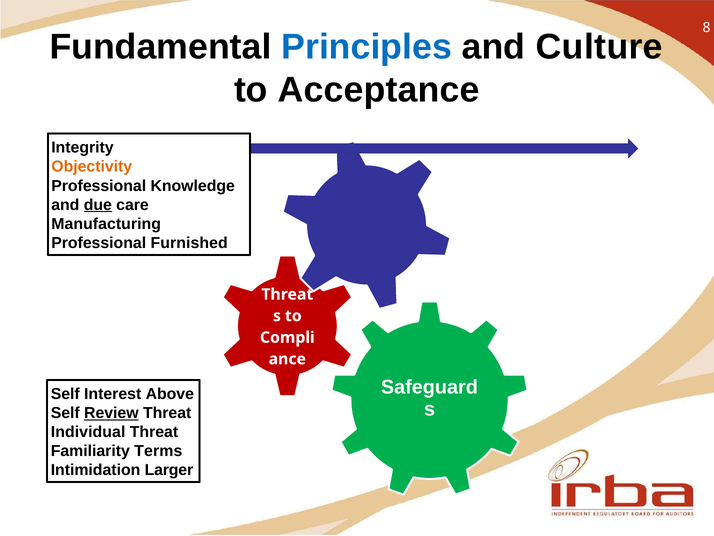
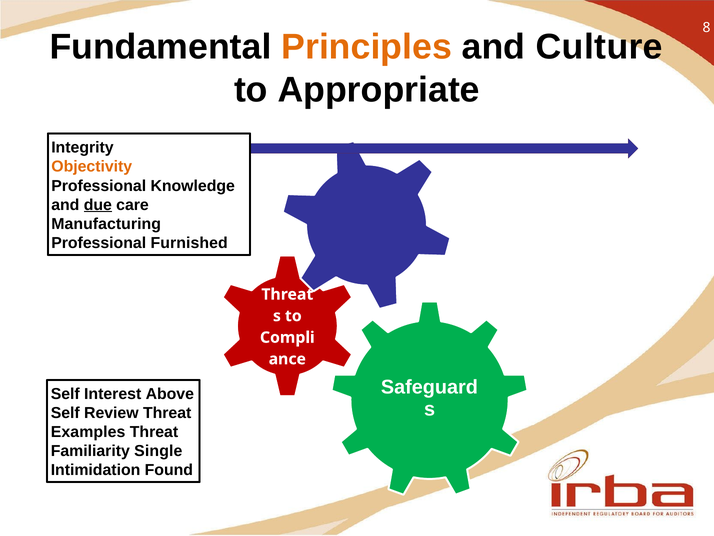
Principles colour: blue -> orange (367, 47)
Acceptance: Acceptance -> Appropriate (379, 90)
Review underline: present -> none (111, 413)
Individual: Individual -> Examples (88, 432)
Terms: Terms -> Single (158, 451)
Larger: Larger -> Found (169, 470)
